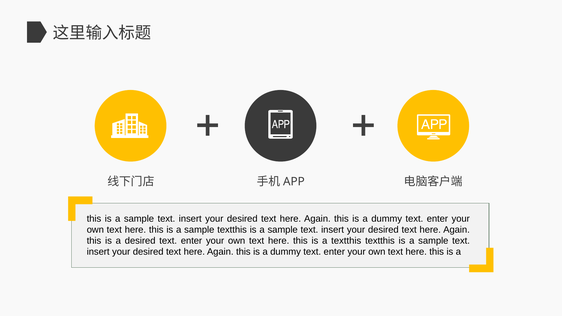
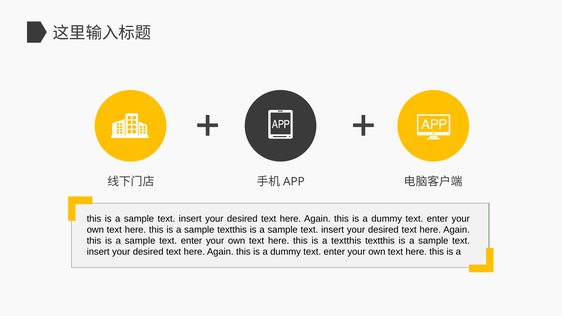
desired: desired -> sample (140, 241)
